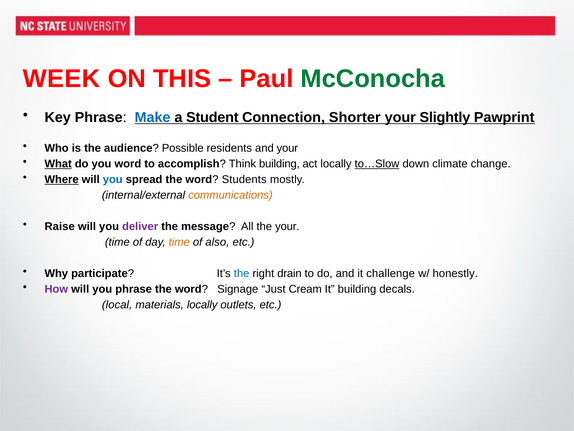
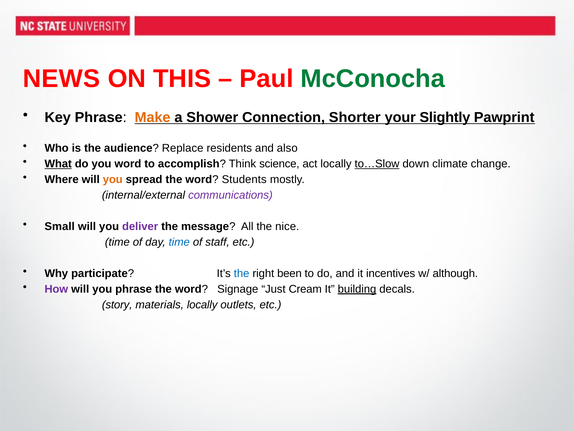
WEEK: WEEK -> NEWS (62, 79)
Make colour: blue -> orange (153, 117)
Student: Student -> Shower (212, 117)
Possible: Possible -> Replace (183, 148)
and your: your -> also (287, 148)
Think building: building -> science (279, 164)
Where underline: present -> none (62, 179)
you colour: blue -> orange (113, 179)
communications colour: orange -> purple (230, 195)
Raise: Raise -> Small (60, 226)
the your: your -> nice (287, 226)
time colour: orange -> blue (179, 242)
also: also -> staff (217, 242)
drain: drain -> been (289, 273)
challenge: challenge -> incentives (391, 273)
honestly: honestly -> although (455, 273)
building underline: none -> present (357, 289)
local: local -> story (117, 304)
